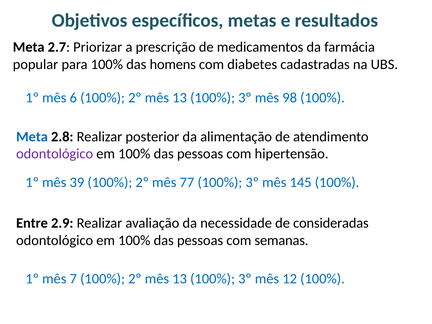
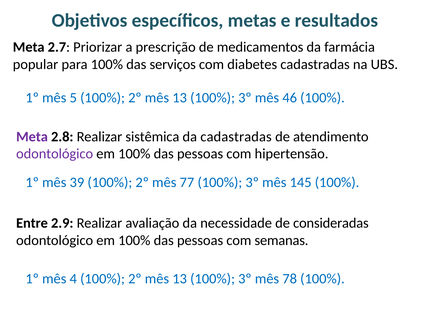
homens: homens -> serviços (173, 64)
6: 6 -> 5 (73, 98)
98: 98 -> 46 (290, 98)
Meta colour: blue -> purple (32, 137)
posterior: posterior -> sistêmica (152, 137)
da alimentação: alimentação -> cadastradas (236, 137)
7: 7 -> 4 (73, 279)
12: 12 -> 78 (290, 279)
